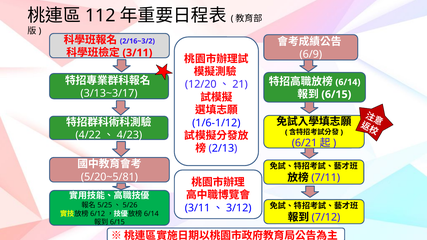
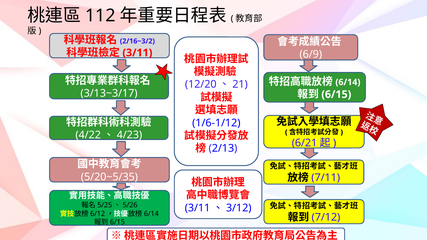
5/20~5/81: 5/20~5/81 -> 5/20~5/35 (109, 177)
